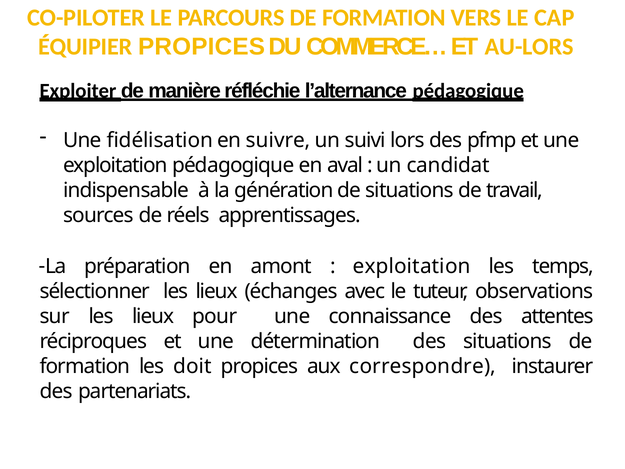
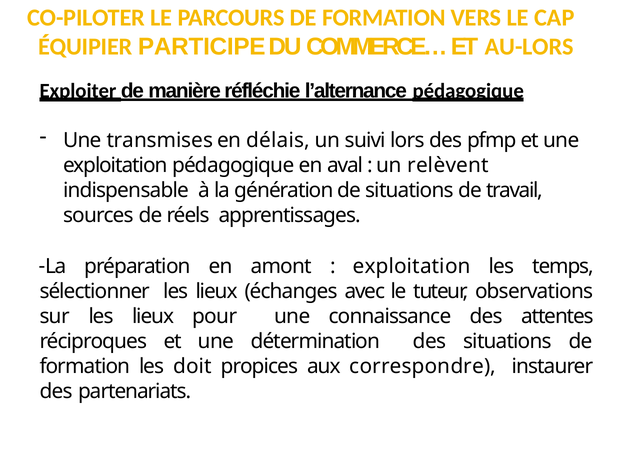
ÉQUIPIER PROPICES: PROPICES -> PARTICIPE (202, 47)
fidélisation: fidélisation -> transmises (160, 140)
suivre: suivre -> délais (278, 140)
candidat: candidat -> relèvent (448, 165)
